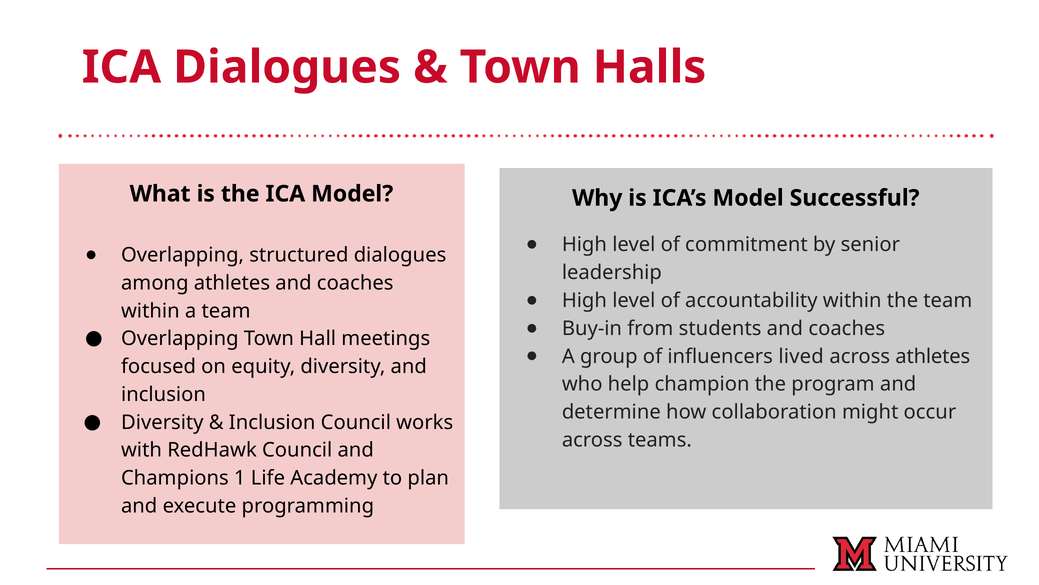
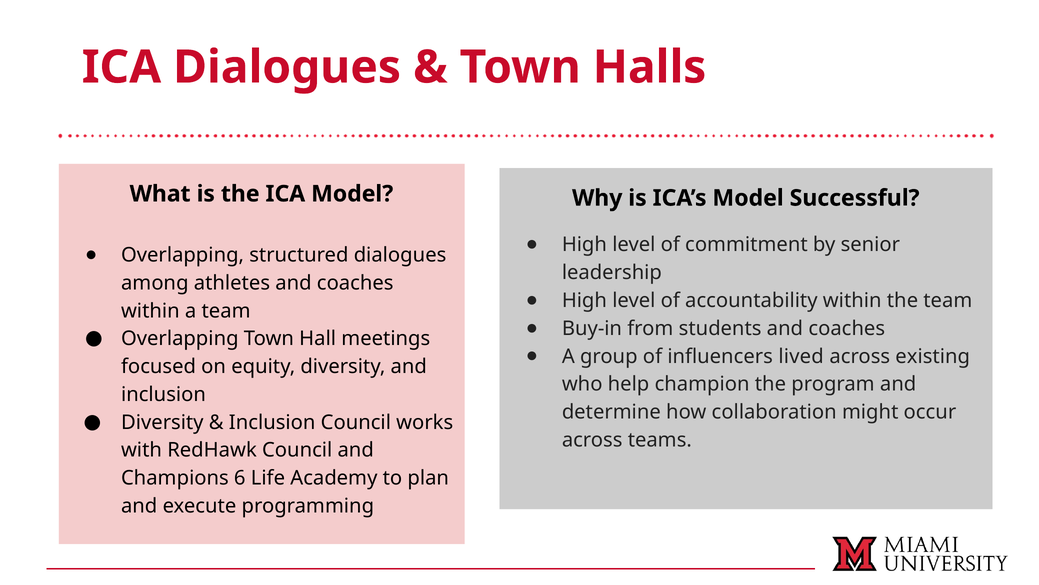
across athletes: athletes -> existing (933, 356)
1: 1 -> 6 (240, 478)
